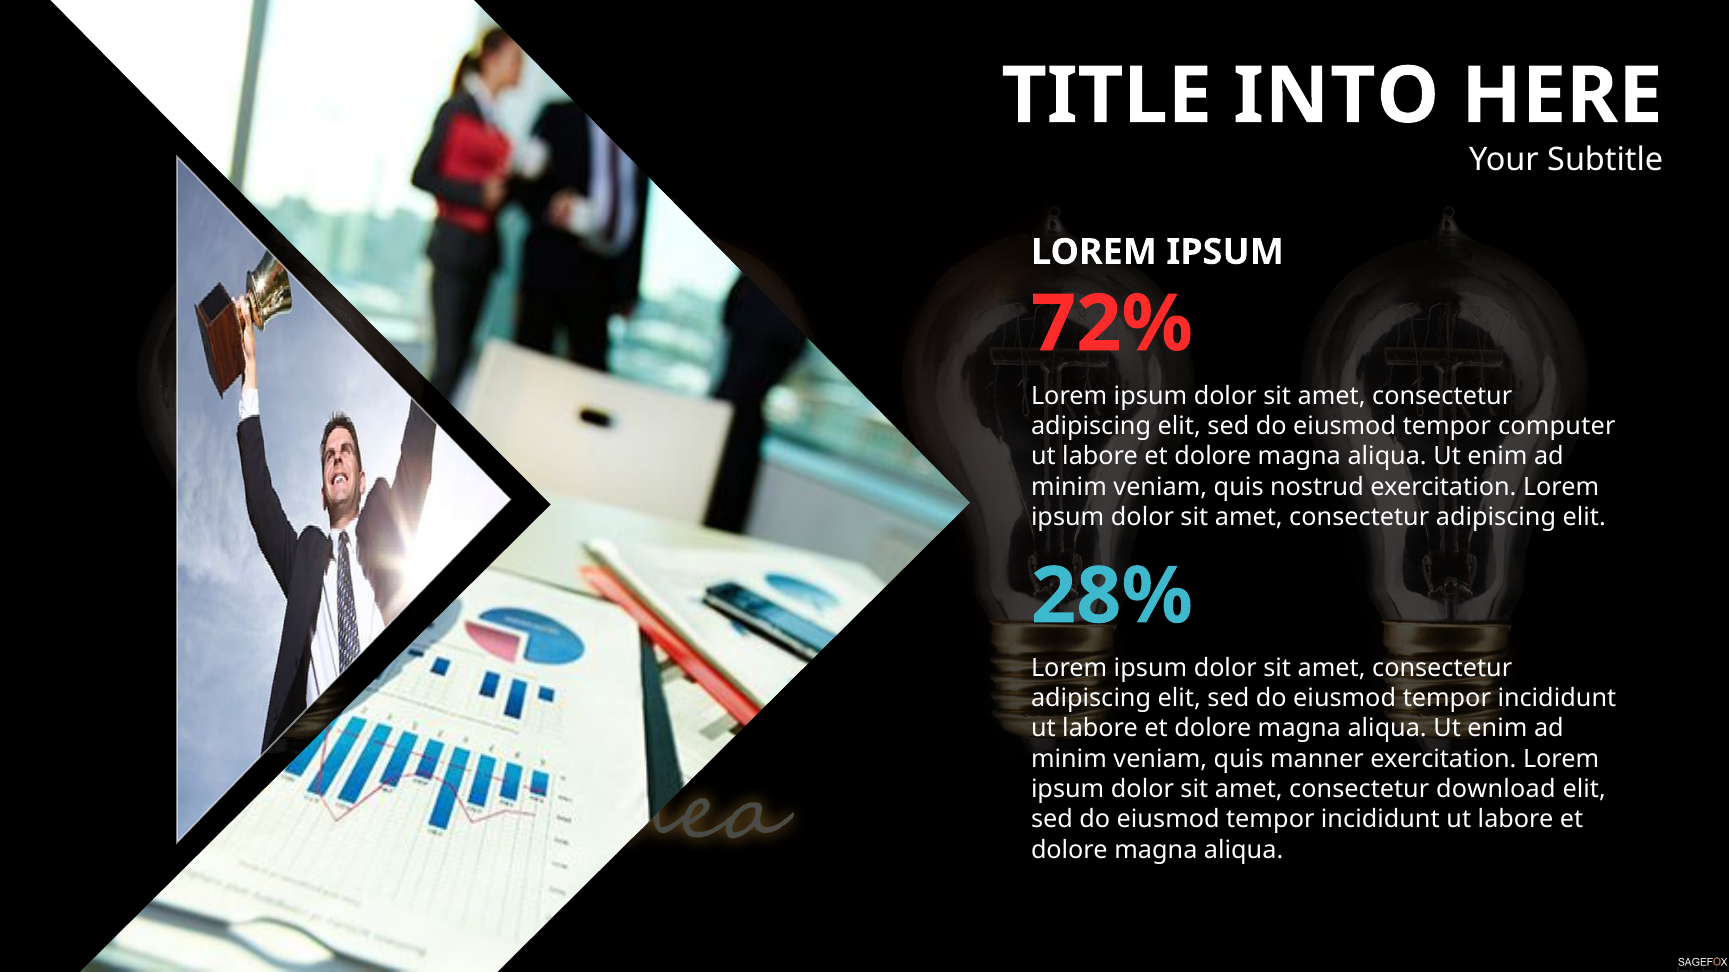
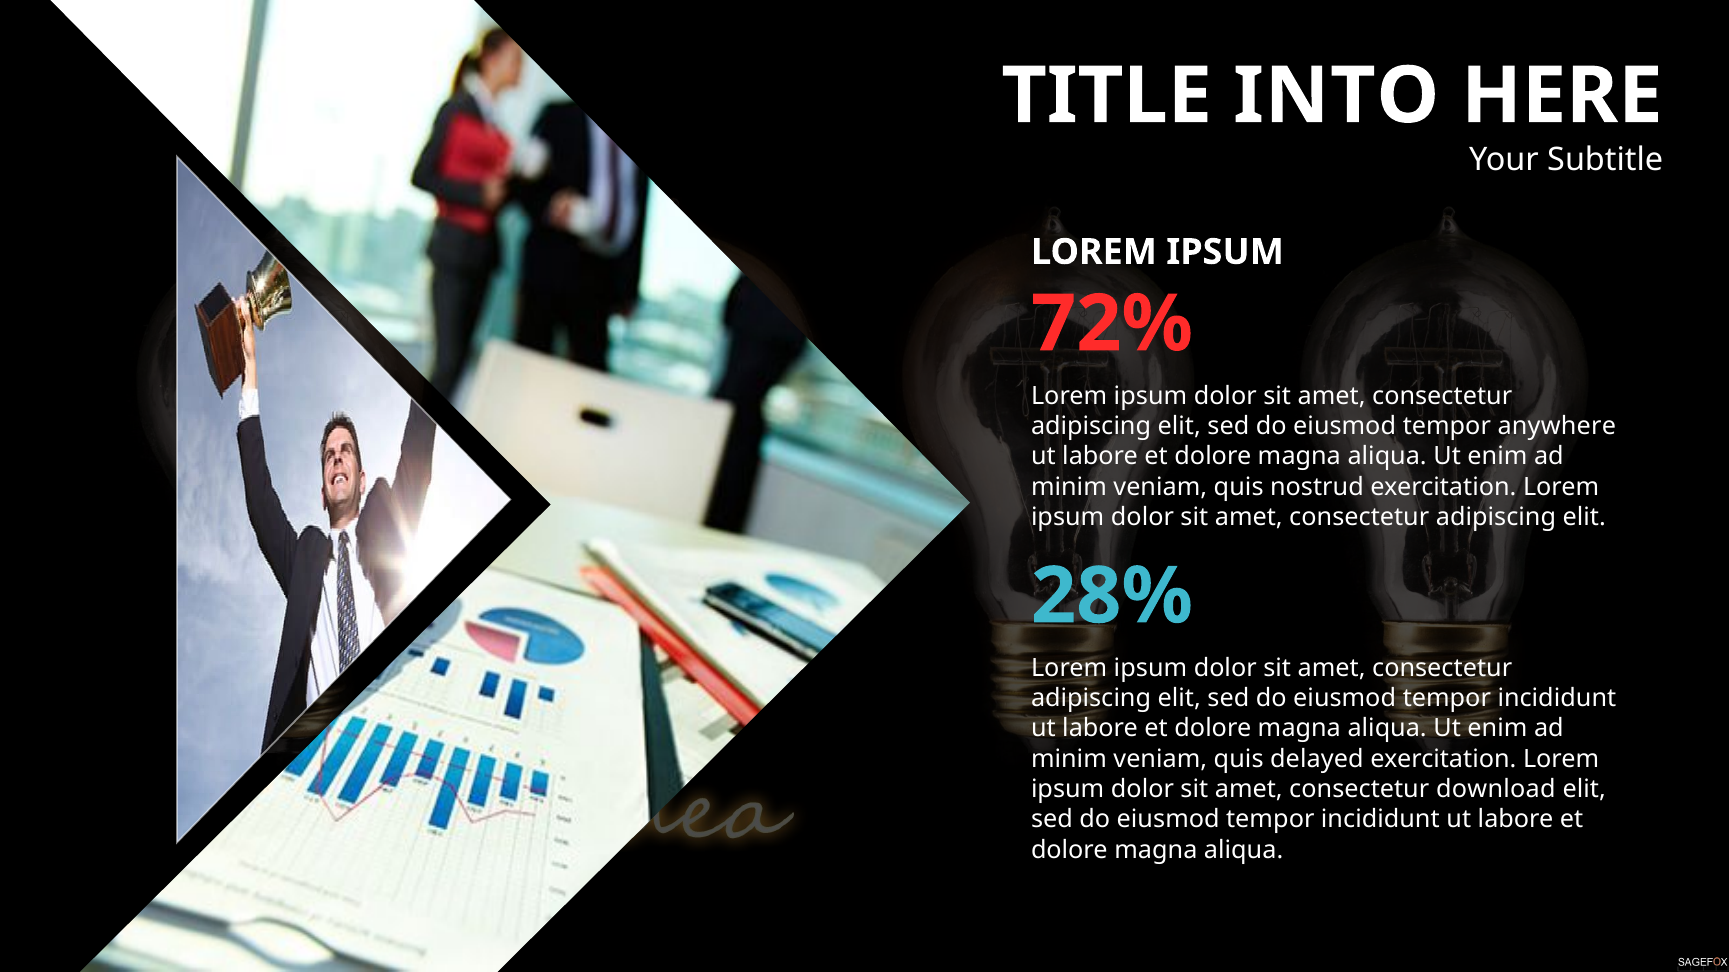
computer: computer -> anywhere (1557, 426)
manner: manner -> delayed (1317, 759)
